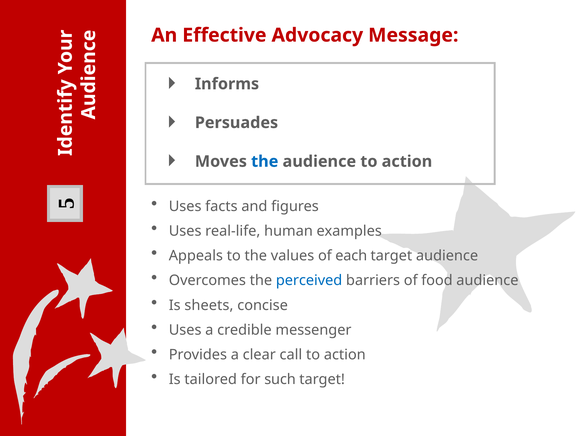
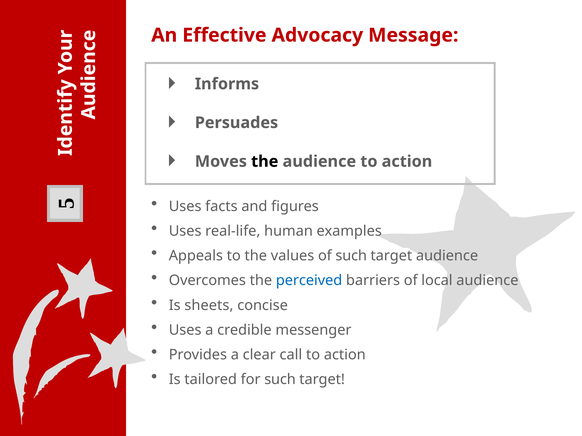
the colour: blue -> black (265, 162)
of each: each -> such (351, 256)
food: food -> local (437, 281)
